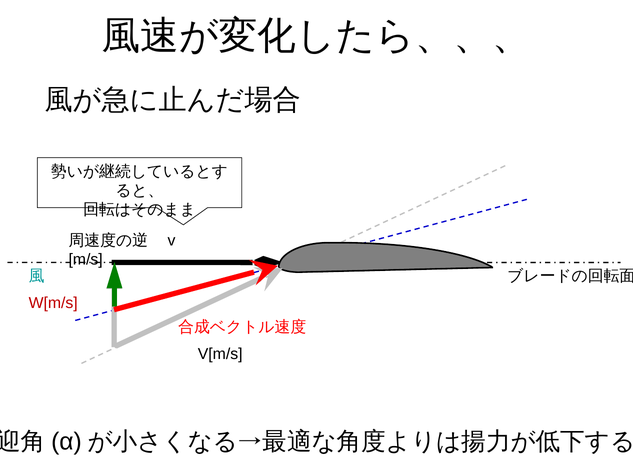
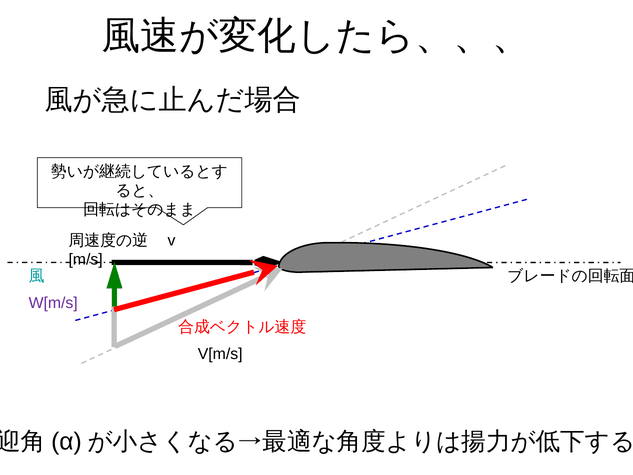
W[m/s colour: red -> purple (53, 303)
